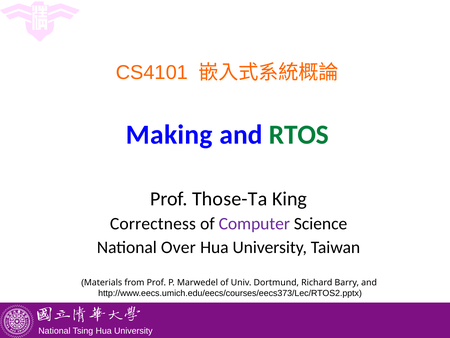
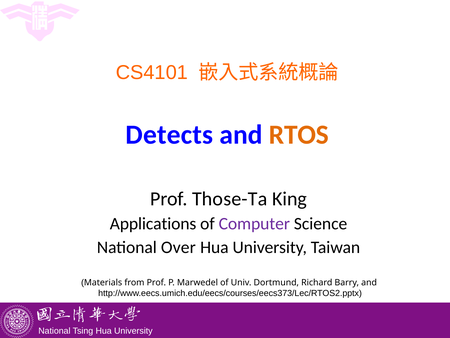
Making: Making -> Detects (169, 135)
RTOS colour: green -> orange (299, 135)
Correctness: Correctness -> Applications (153, 223)
